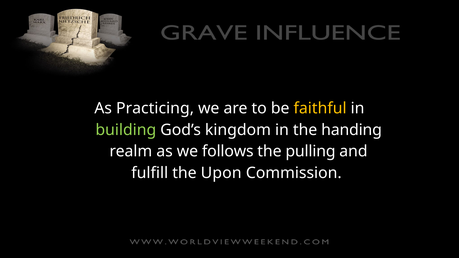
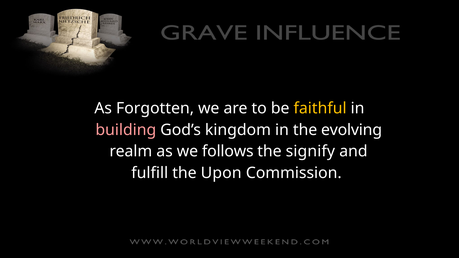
Practicing: Practicing -> Forgotten (155, 109)
building colour: light green -> pink (126, 130)
handing: handing -> evolving (352, 130)
pulling: pulling -> signify (310, 152)
